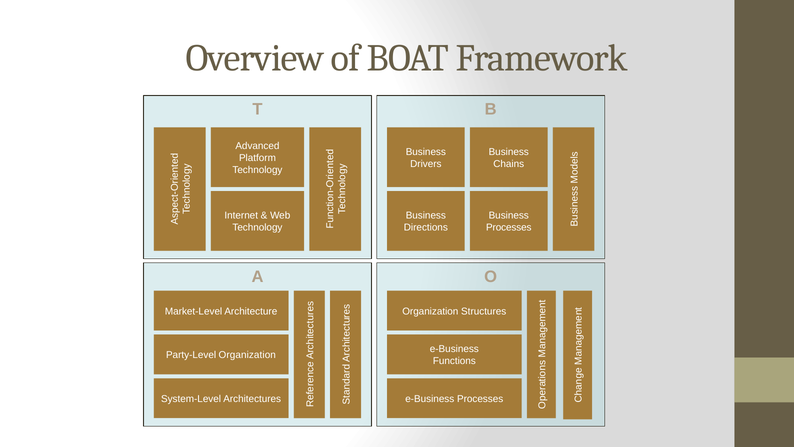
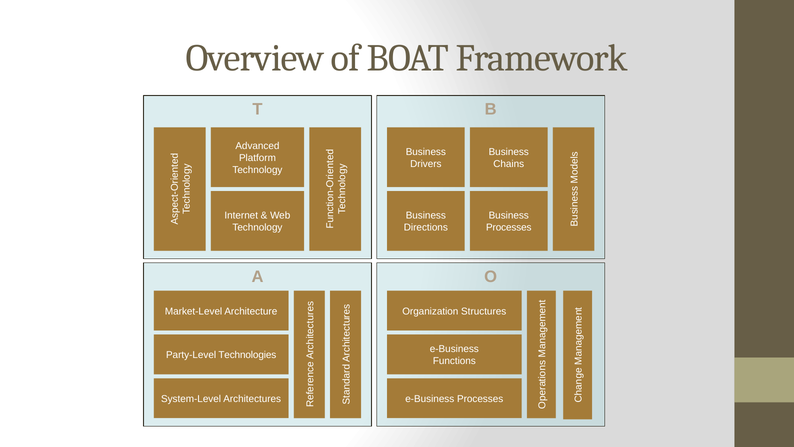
Party-Level Organization: Organization -> Technologies (247, 355)
